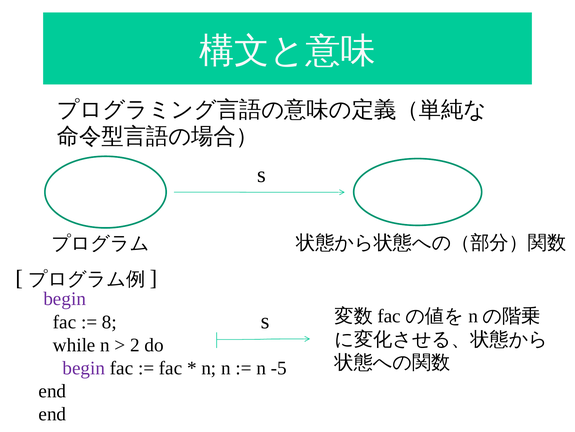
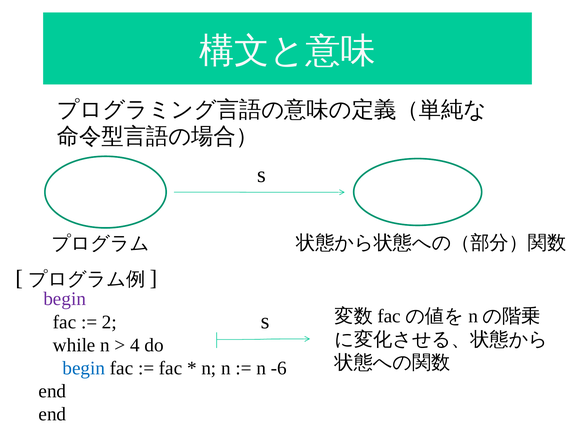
8: 8 -> 2 (109, 321)
2: 2 -> 4 (135, 344)
begin colour: purple -> blue (84, 367)
-5: -5 -> -6 (279, 367)
